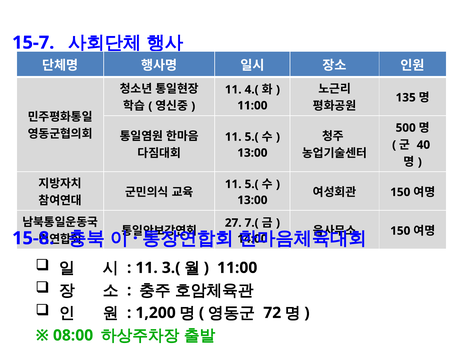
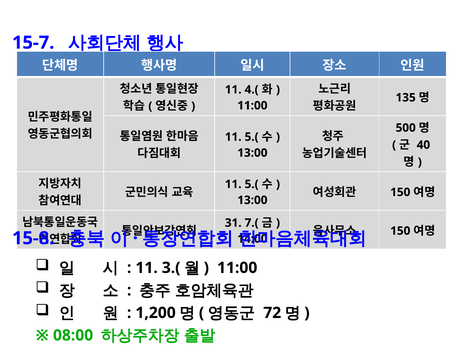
27: 27 -> 31 (233, 223)
